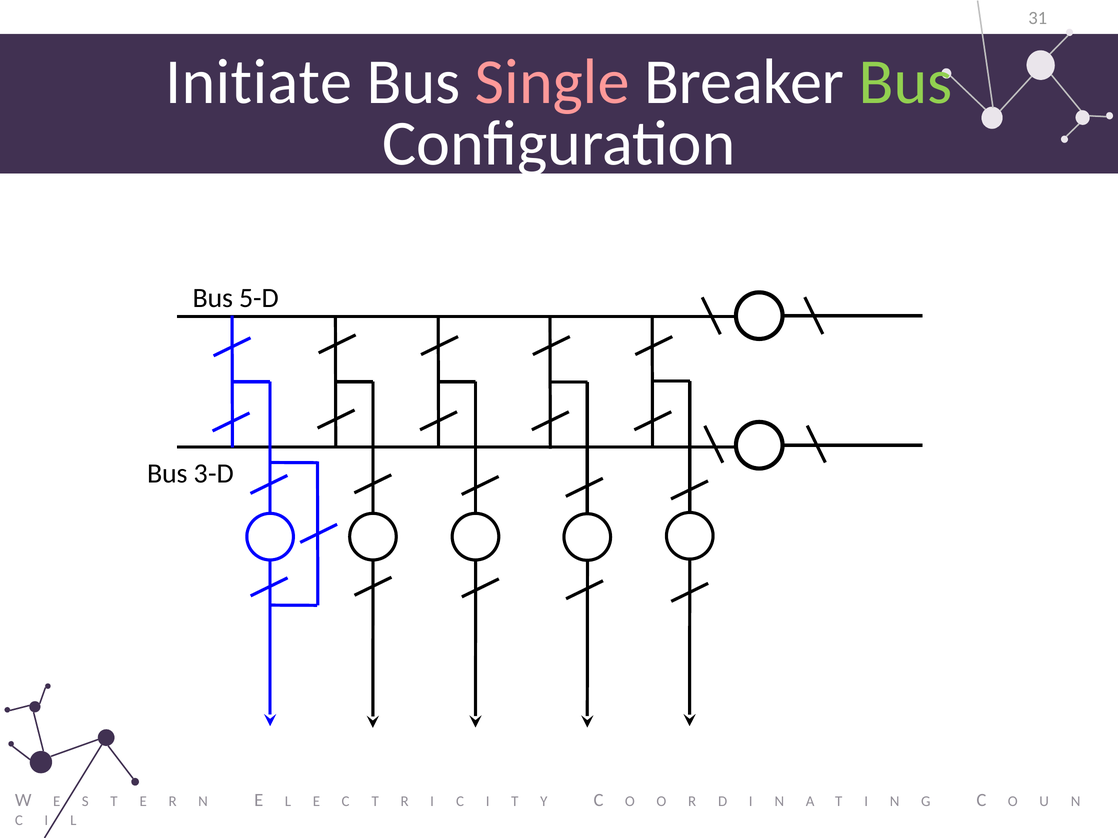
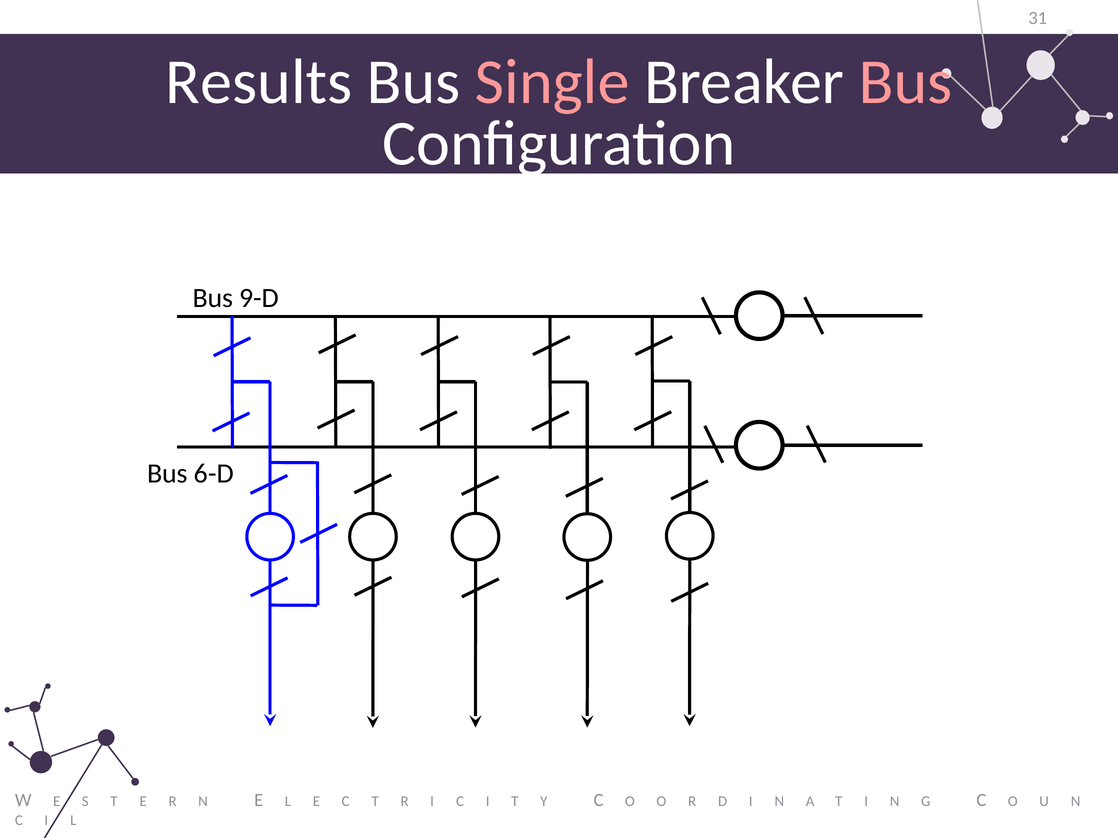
Initiate: Initiate -> Results (259, 82)
Bus colour: light green -> pink (906, 82)
5-D: 5-D -> 9-D (259, 298)
3-D: 3-D -> 6-D (214, 474)
